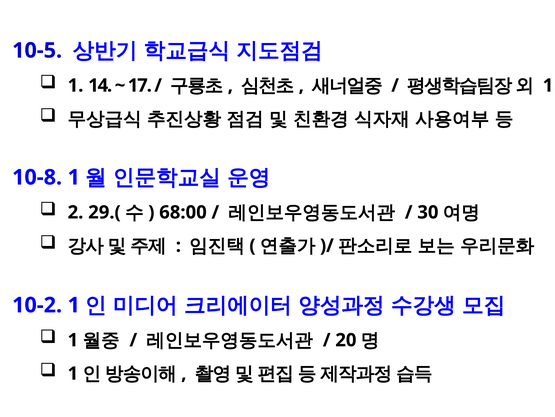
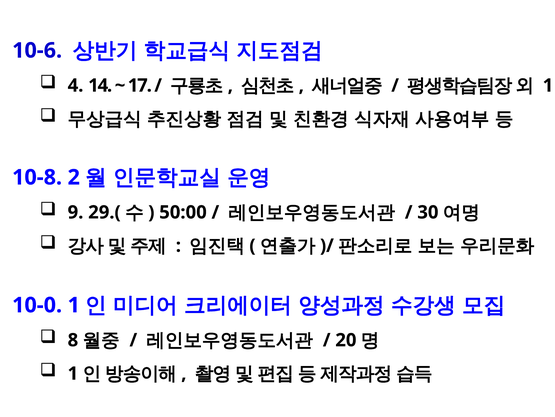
10-5: 10-5 -> 10-6 (37, 50)
1: 1 -> 4 (76, 85)
10-8 1: 1 -> 2 (74, 177)
2: 2 -> 9 (76, 212)
68:00: 68:00 -> 50:00 (183, 212)
10-2: 10-2 -> 10-0 (37, 305)
1: 1 -> 8 (73, 340)
